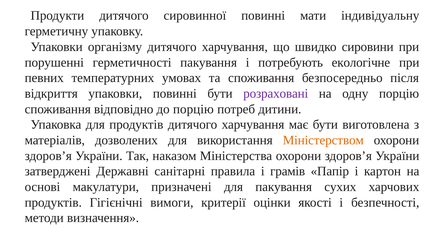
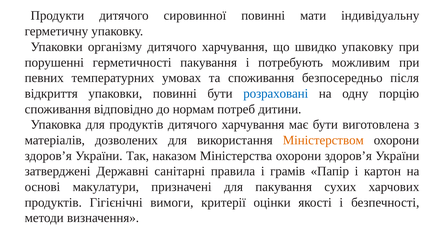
швидко сировини: сировини -> упаковку (368, 47)
екологічне: екологічне -> можливим (361, 62)
розраховані colour: purple -> blue (276, 93)
до порцію: порцію -> нормам (193, 109)
